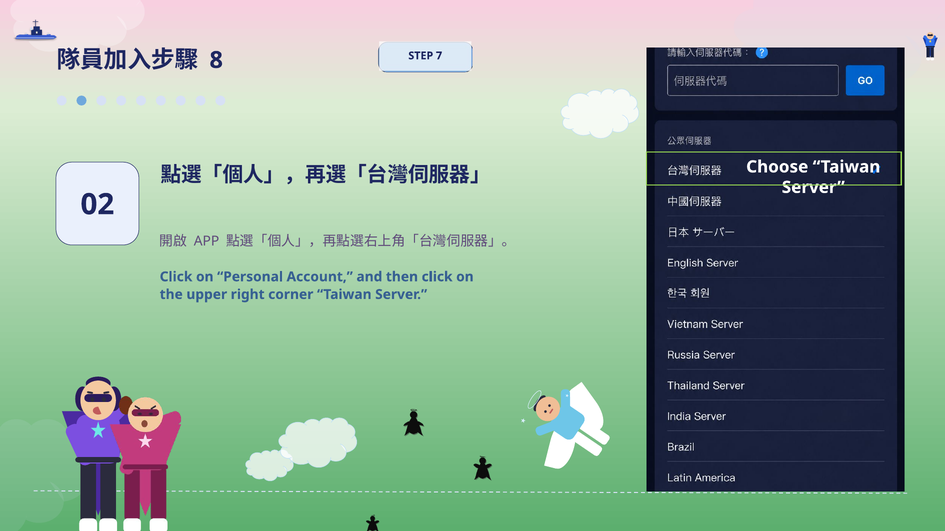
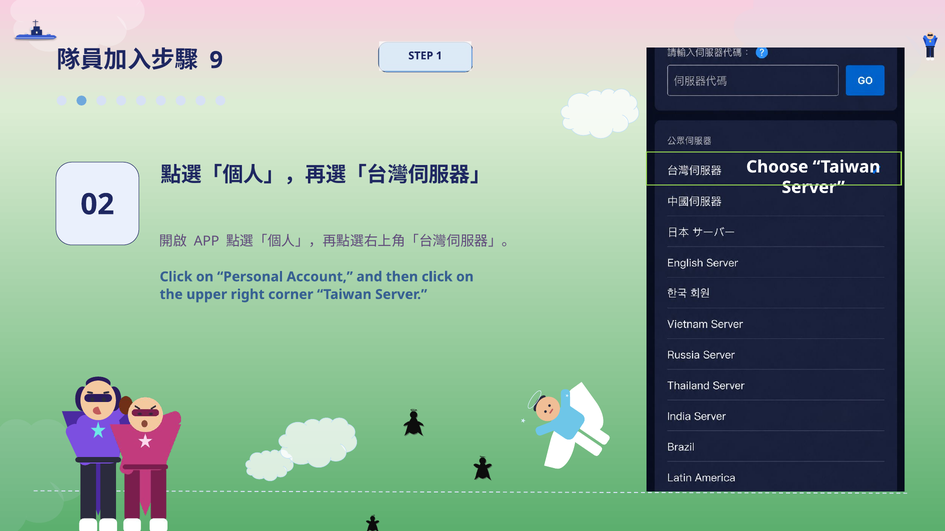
8: 8 -> 9 (216, 60)
7: 7 -> 1 (439, 56)
